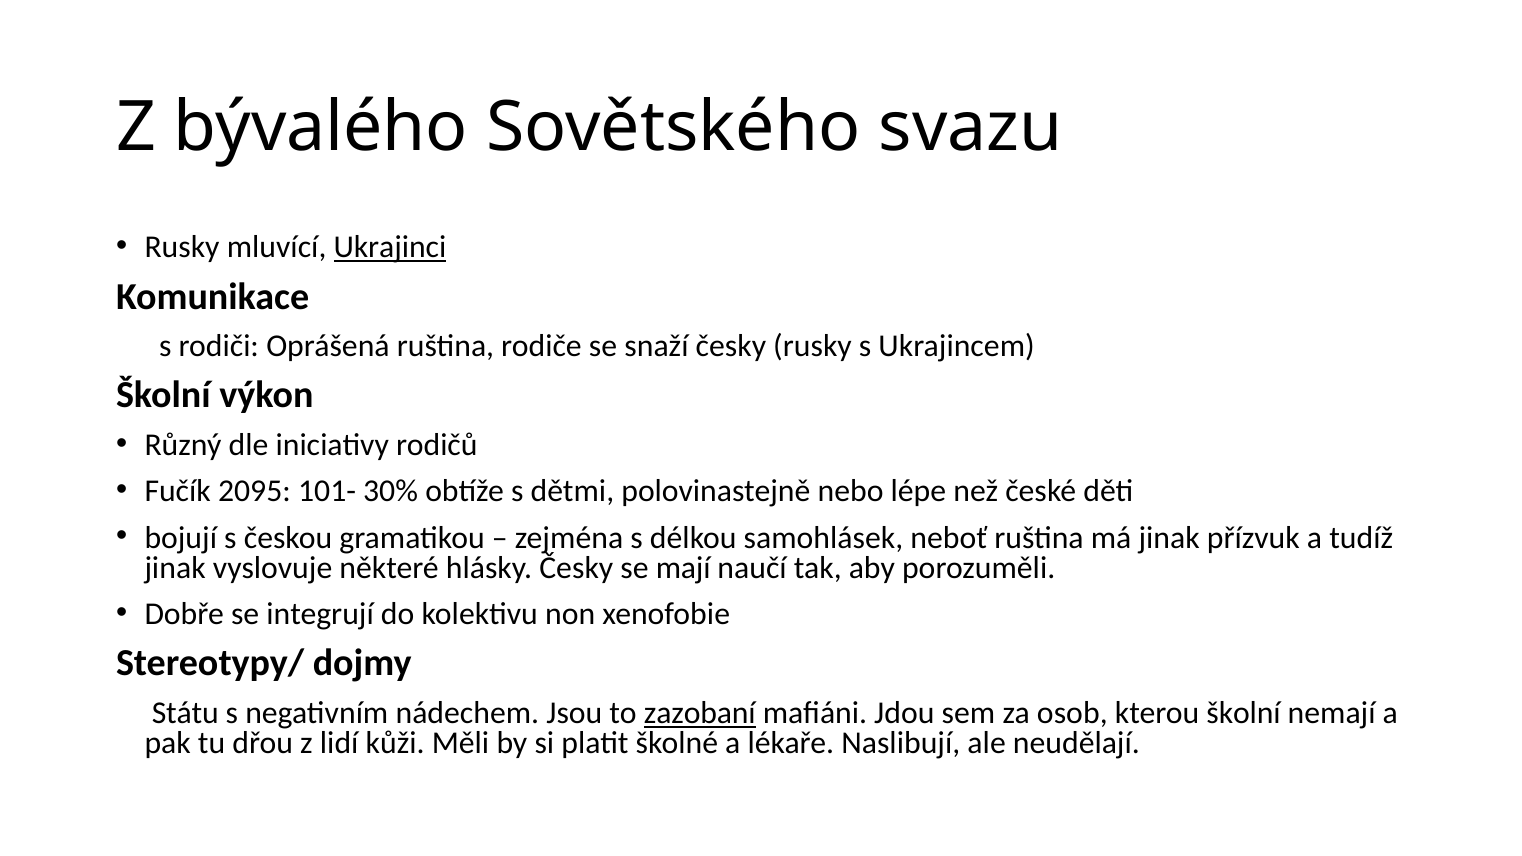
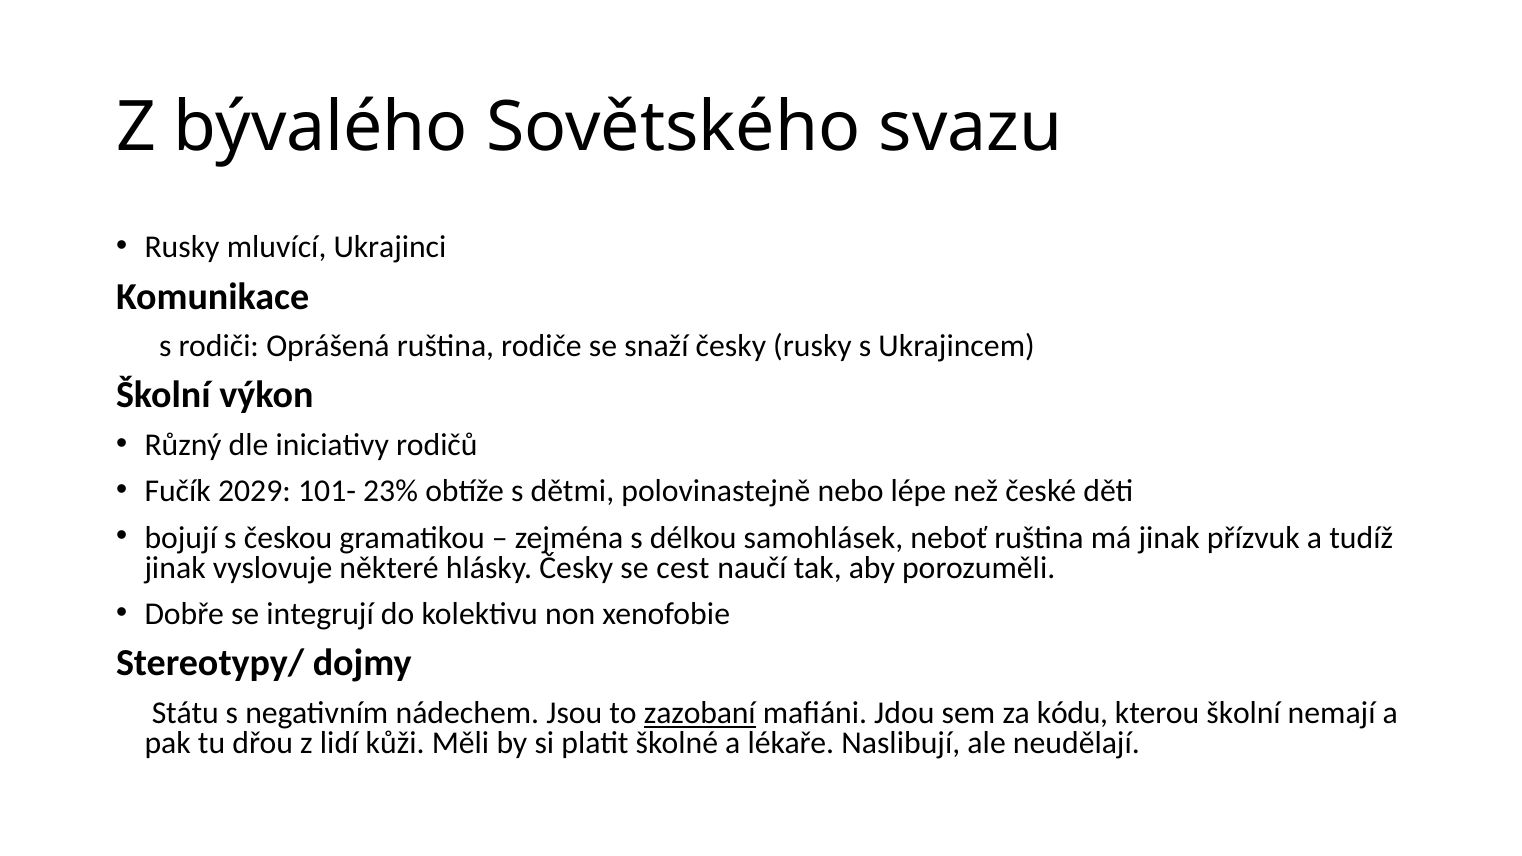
Ukrajinci underline: present -> none (390, 247)
2095: 2095 -> 2029 (254, 491)
30%: 30% -> 23% (391, 491)
mají: mají -> cest (683, 568)
osob: osob -> kódu (1073, 713)
